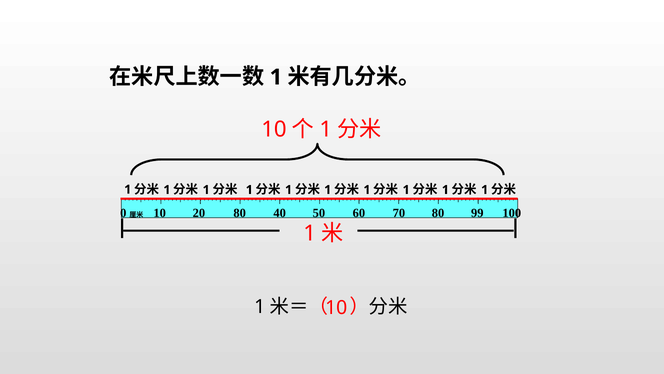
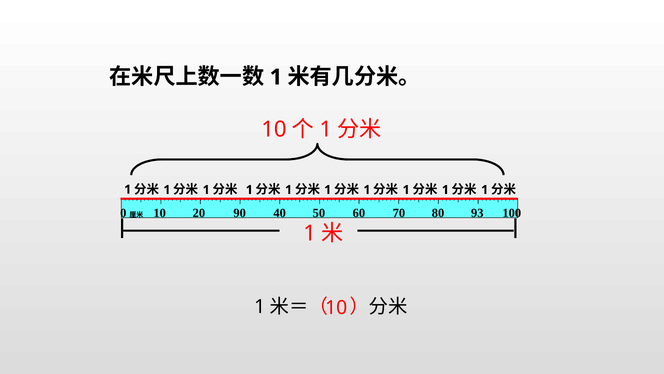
20 80: 80 -> 90 (240, 213)
99: 99 -> 93 (477, 213)
